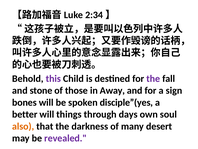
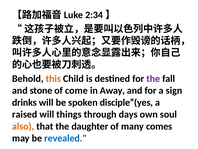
this colour: purple -> orange (53, 78)
those: those -> come (76, 90)
bones: bones -> drinks (24, 102)
better: better -> raised (25, 114)
darkness: darkness -> daughter (90, 126)
desert: desert -> comes (159, 126)
revealed colour: purple -> blue (66, 138)
